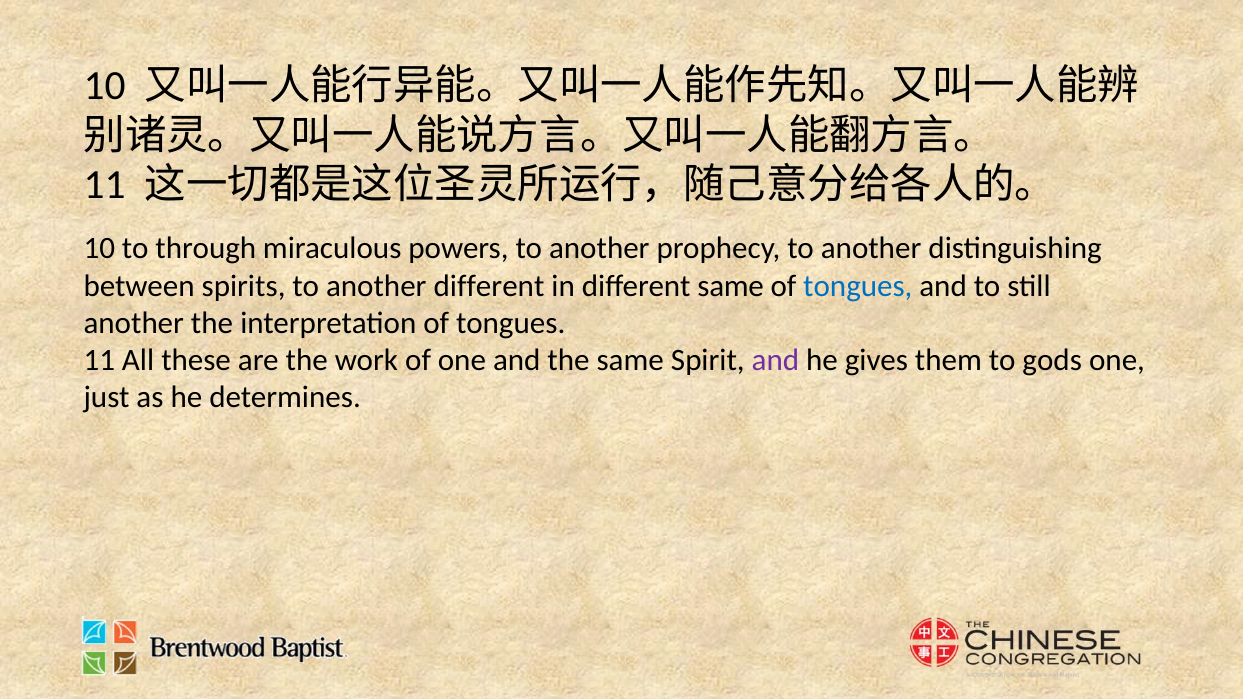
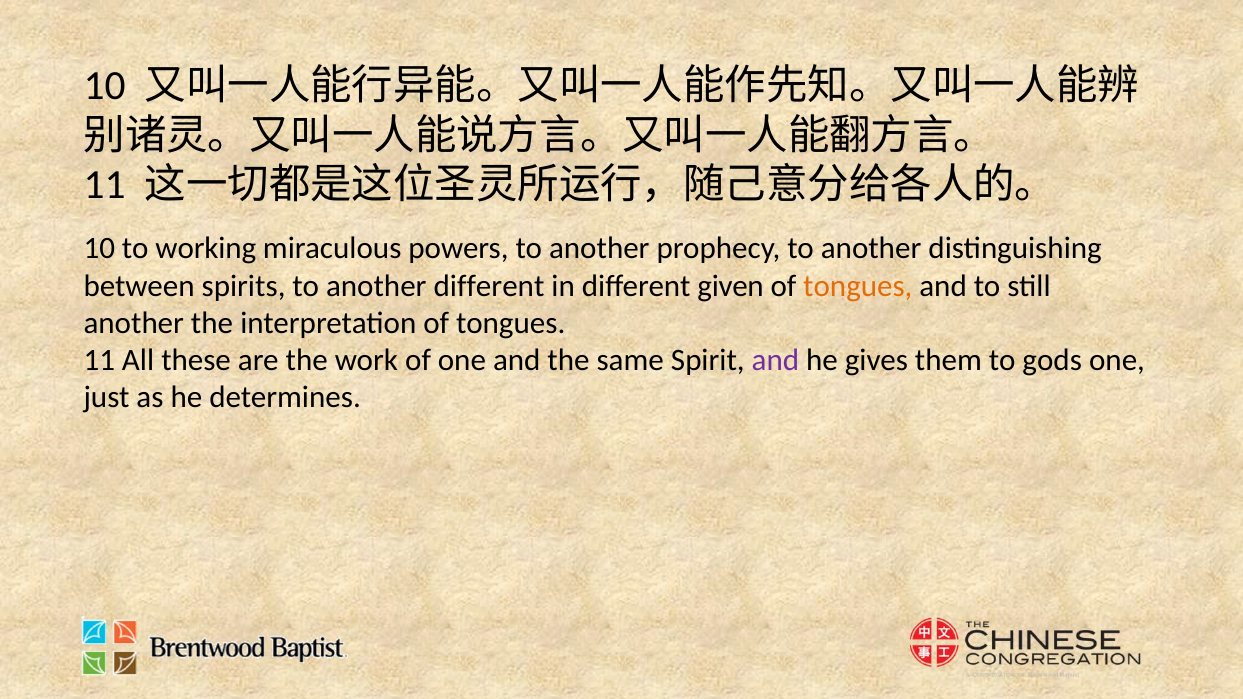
through: through -> working (206, 249)
different same: same -> given (731, 286)
tongues colour: blue -> orange (858, 286)
